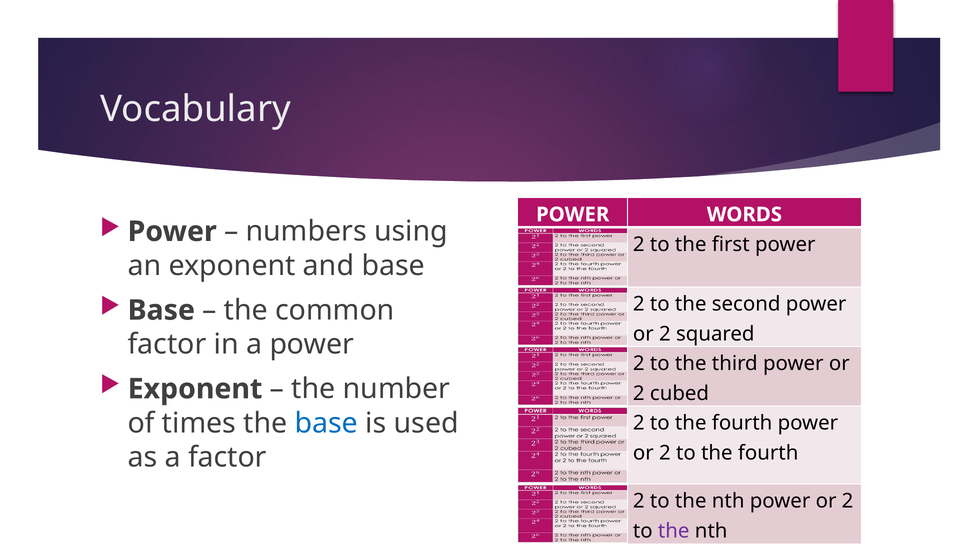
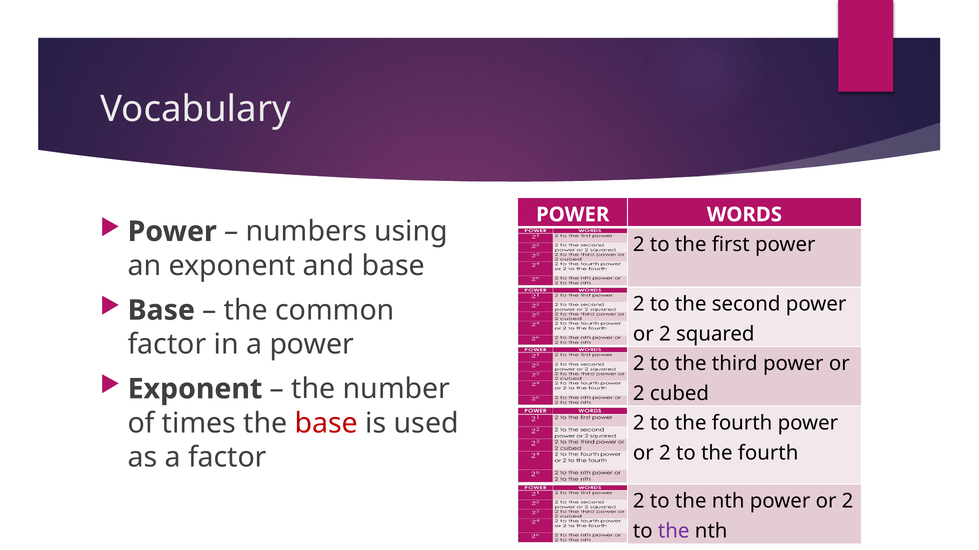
base colour: blue -> red (326, 424)
